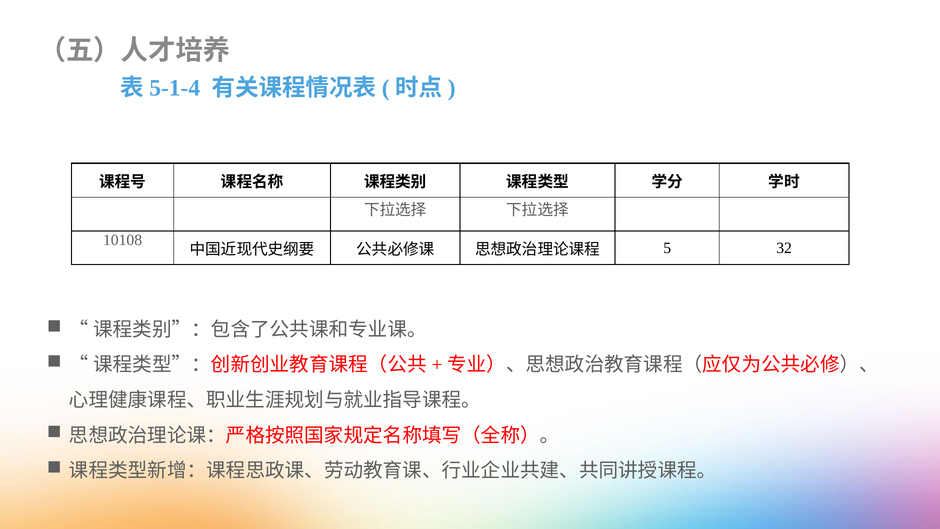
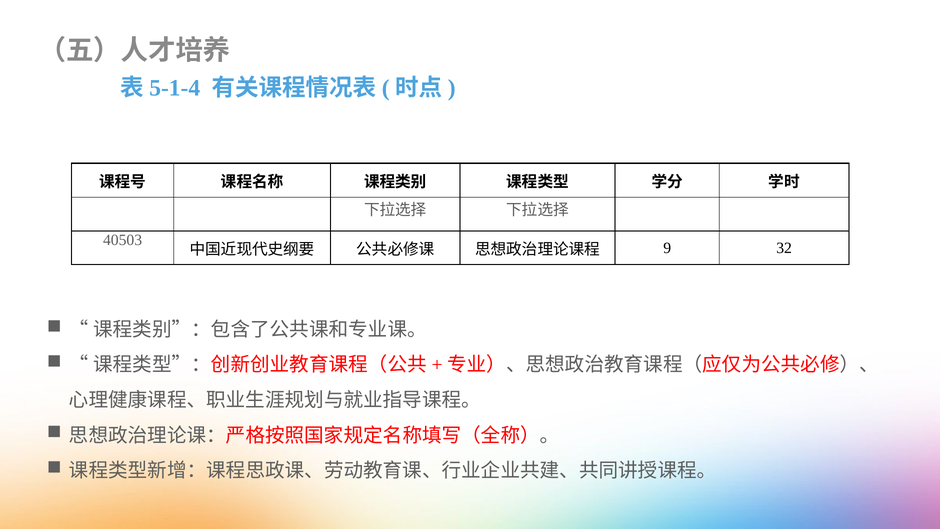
10108: 10108 -> 40503 (123, 240)
5: 5 -> 9 (667, 248)
